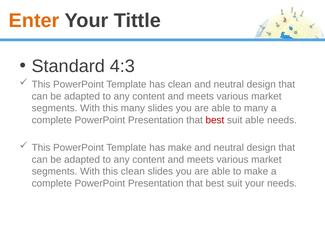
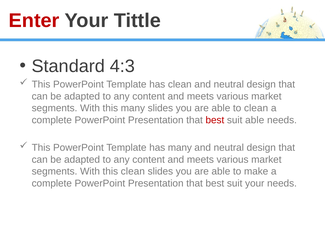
Enter colour: orange -> red (34, 21)
to many: many -> clean (256, 108)
has make: make -> many (180, 148)
